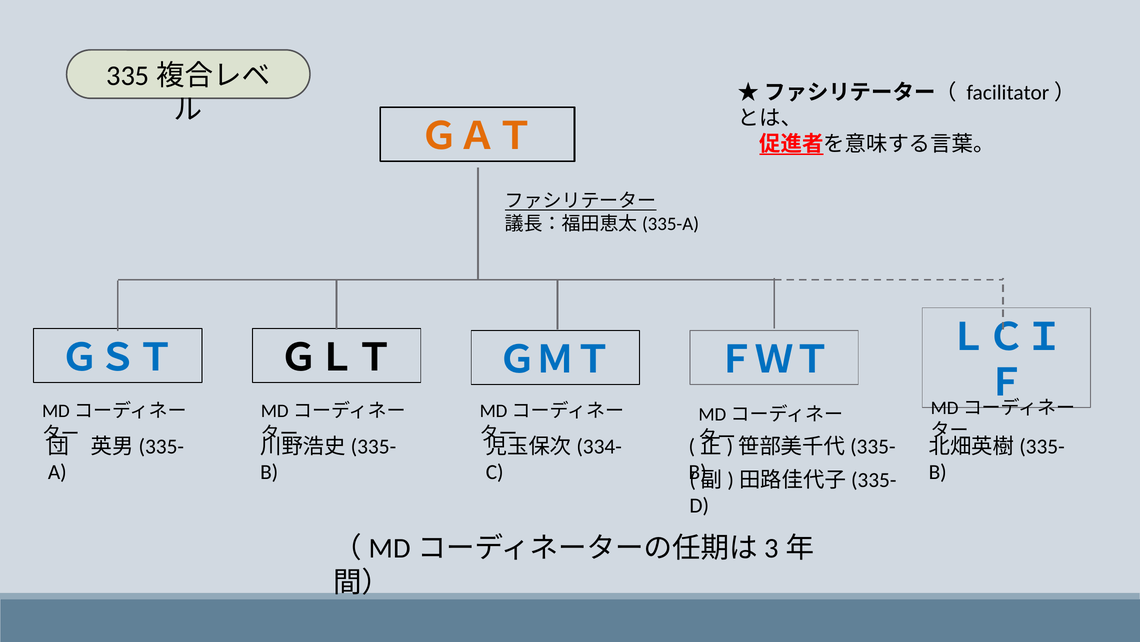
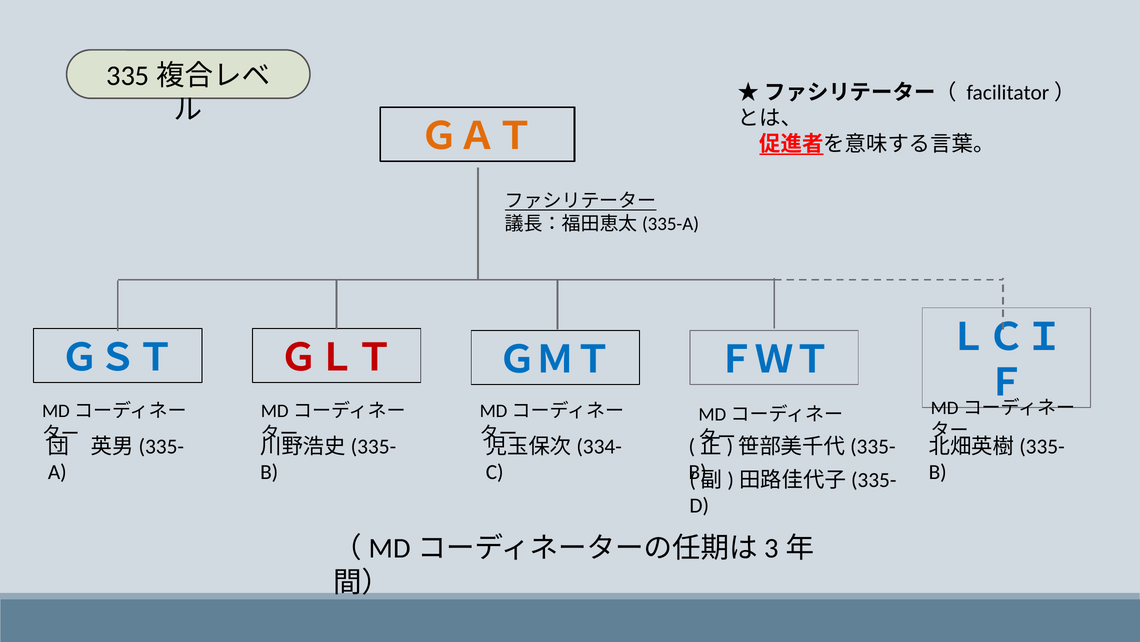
ＧＬＴ colour: black -> red (337, 358)
